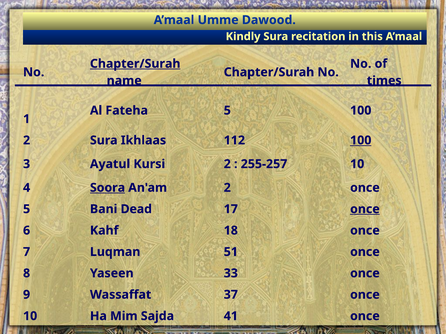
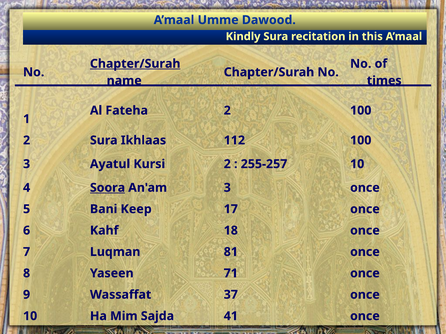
Fateha 5: 5 -> 2 (227, 111)
100 underline: present -> none (361, 141)
An'am 2: 2 -> 3 (227, 188)
Dead: Dead -> Keep (136, 209)
once underline: present -> none (365, 209)
51: 51 -> 81 (231, 252)
33: 33 -> 71 (231, 274)
